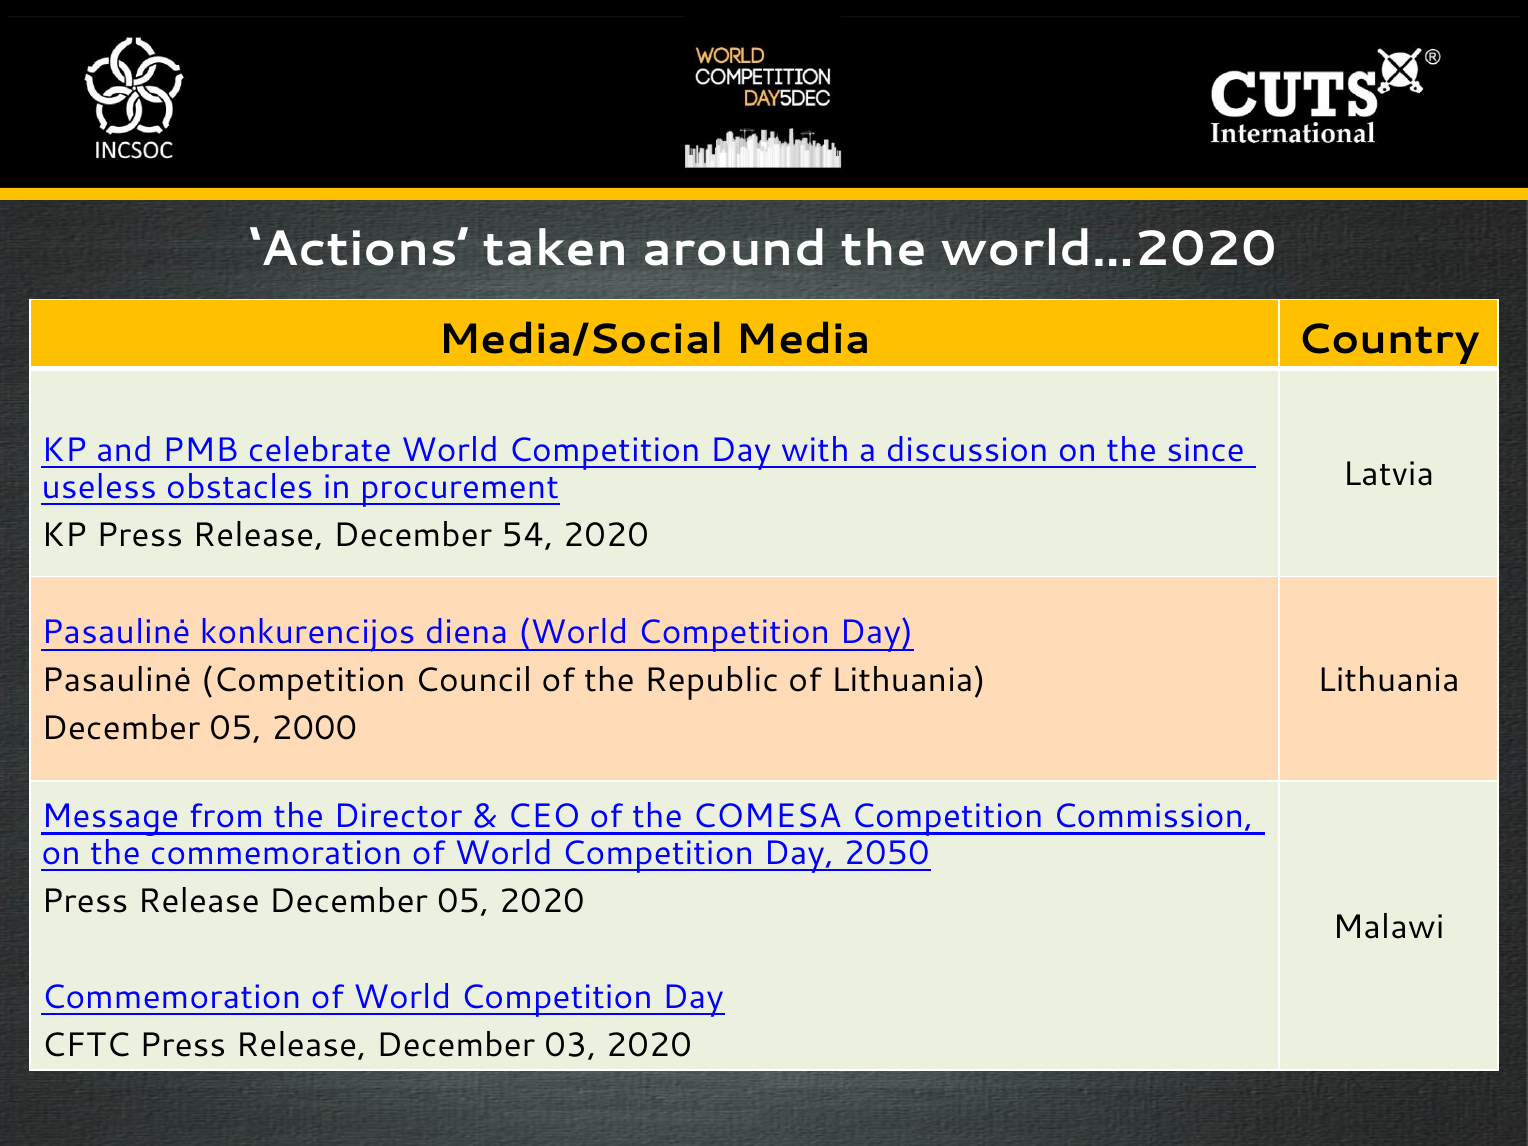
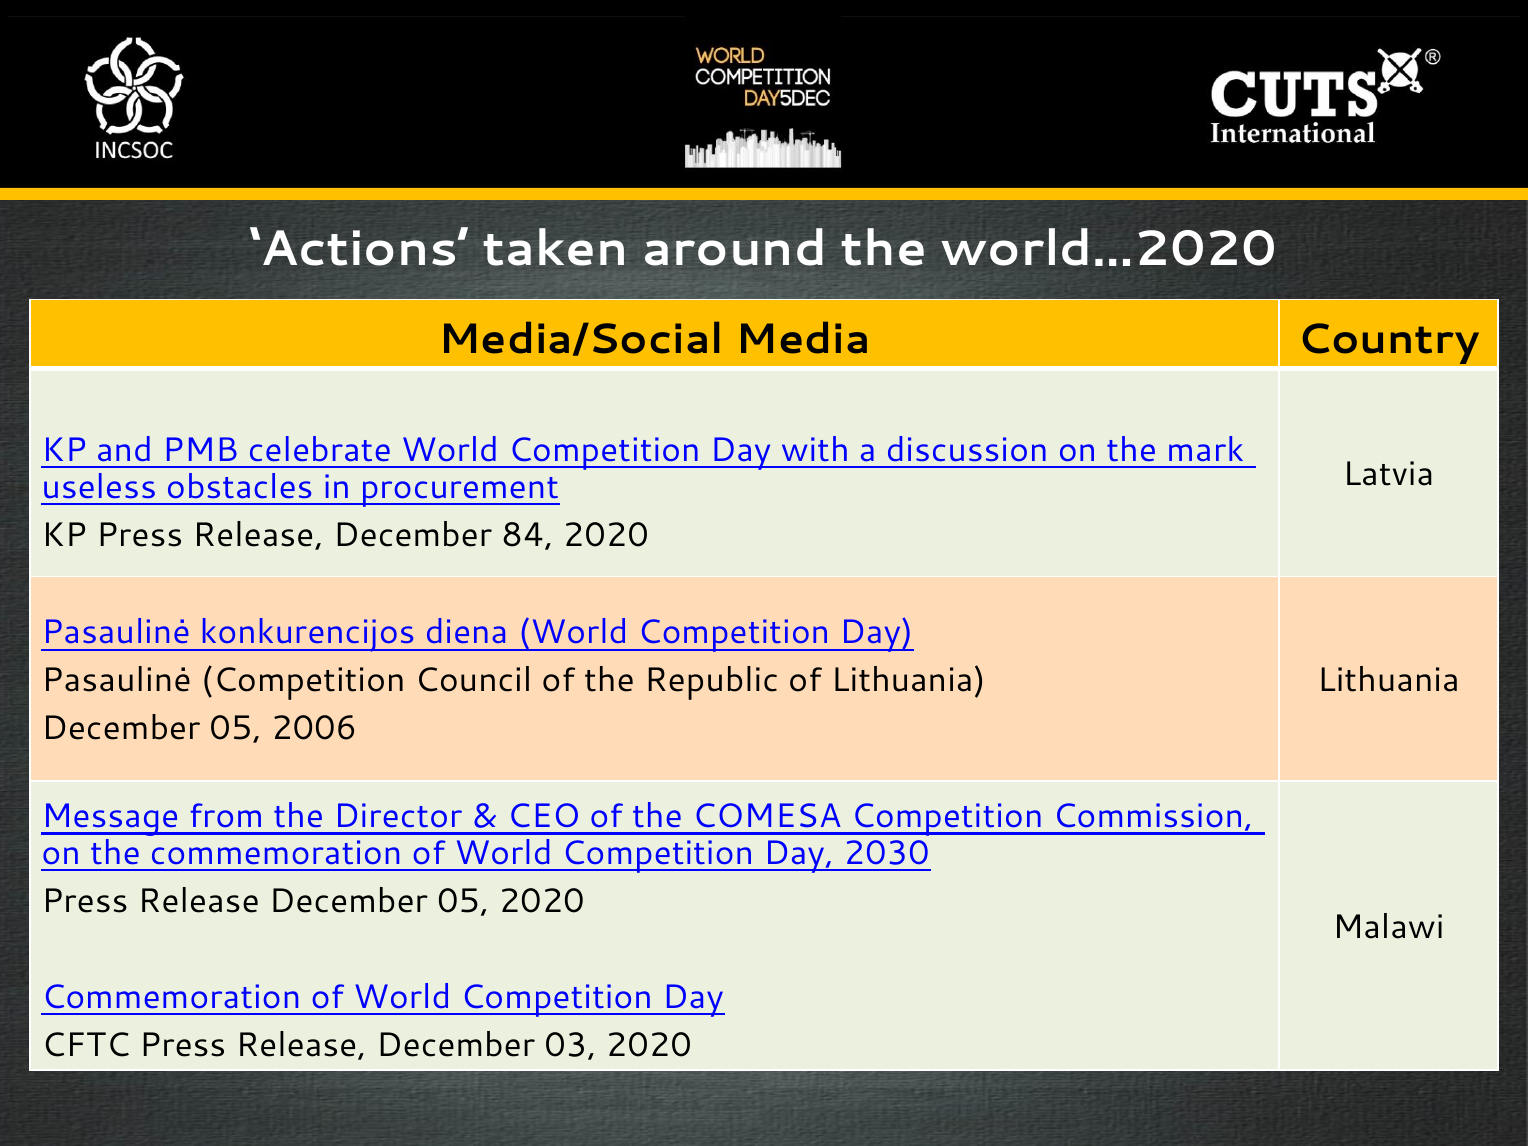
since: since -> mark (1205, 450)
54: 54 -> 84 (528, 535)
2000: 2000 -> 2006 (314, 728)
2050: 2050 -> 2030 (887, 853)
